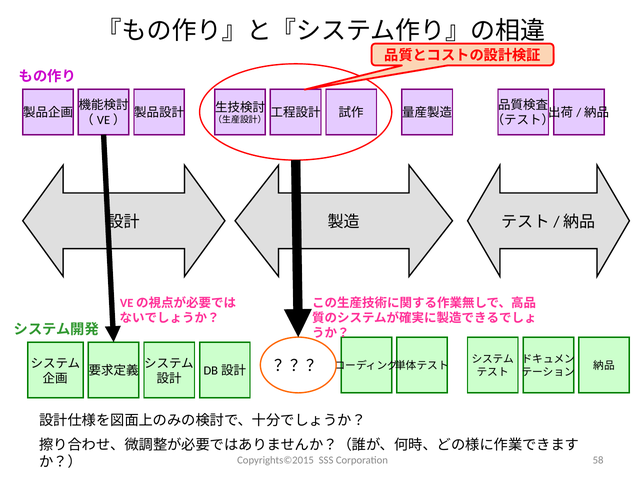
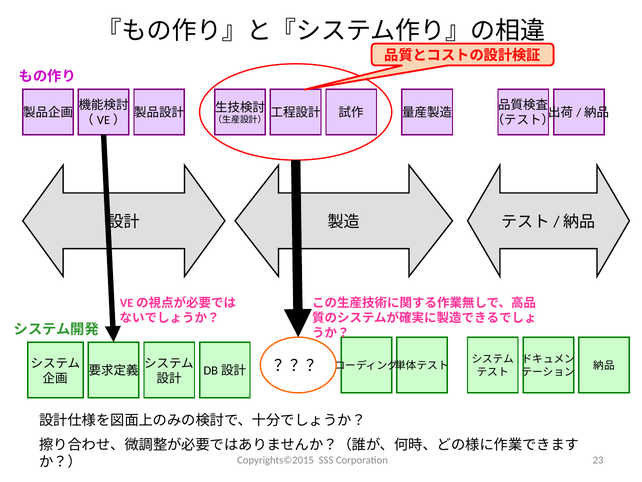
58: 58 -> 23 (598, 460)
